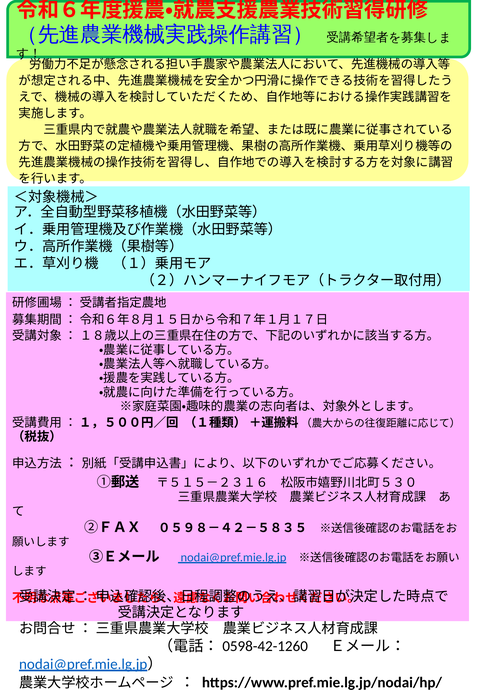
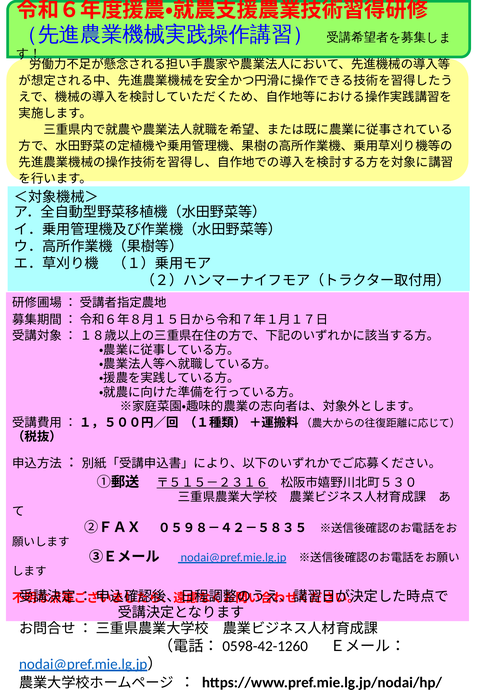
〒５１５－２３１６ underline: none -> present (212, 483)
